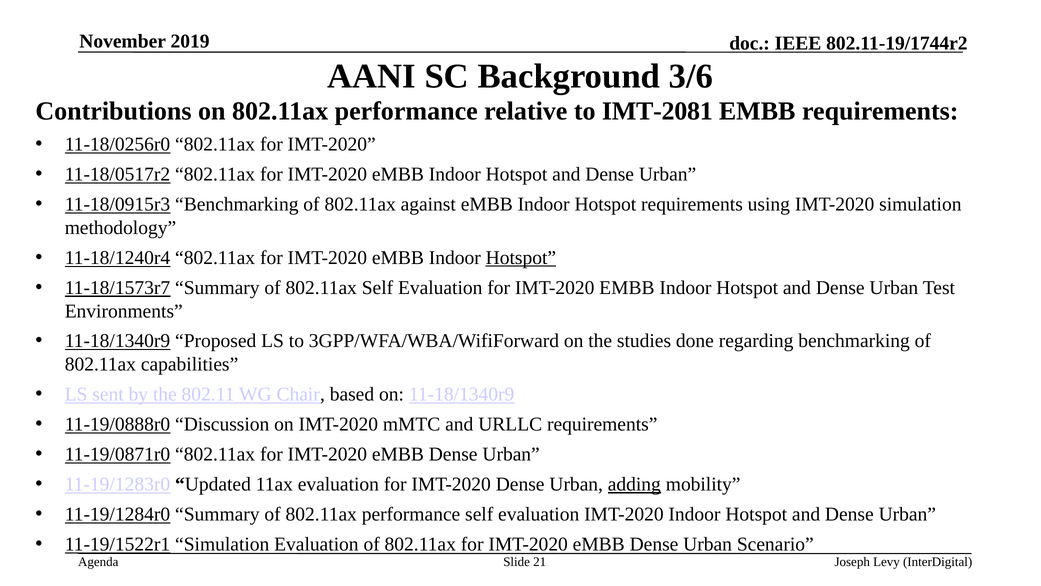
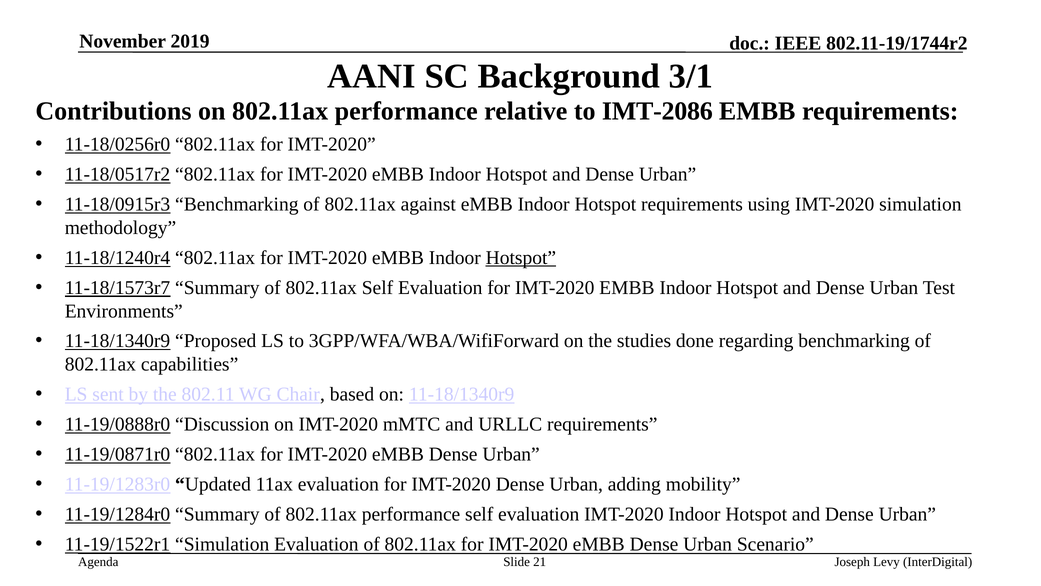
3/6: 3/6 -> 3/1 (691, 76)
IMT-2081: IMT-2081 -> IMT-2086 (657, 111)
adding underline: present -> none (634, 484)
